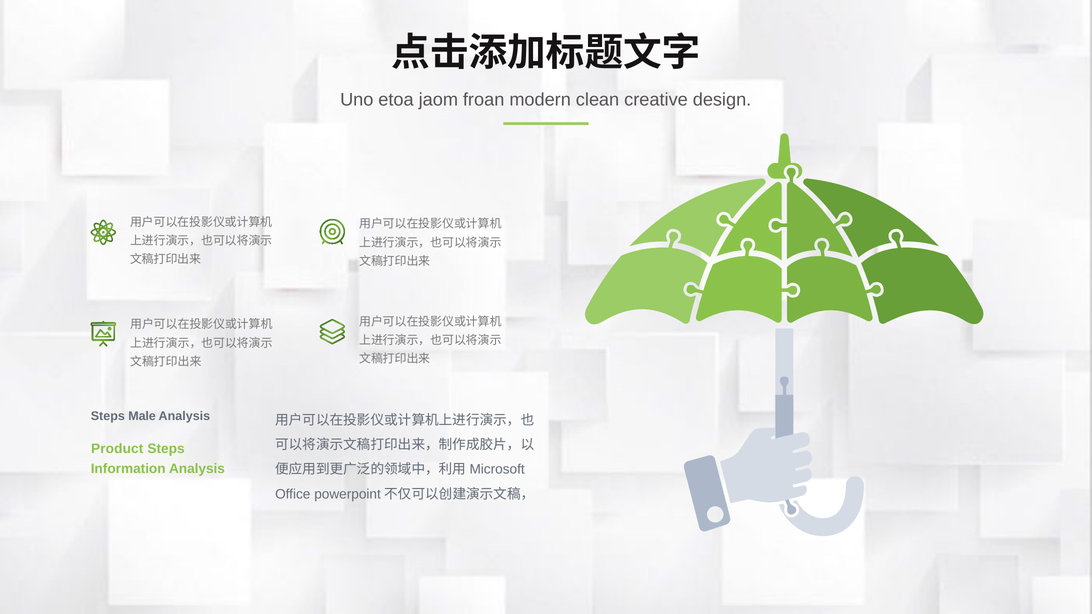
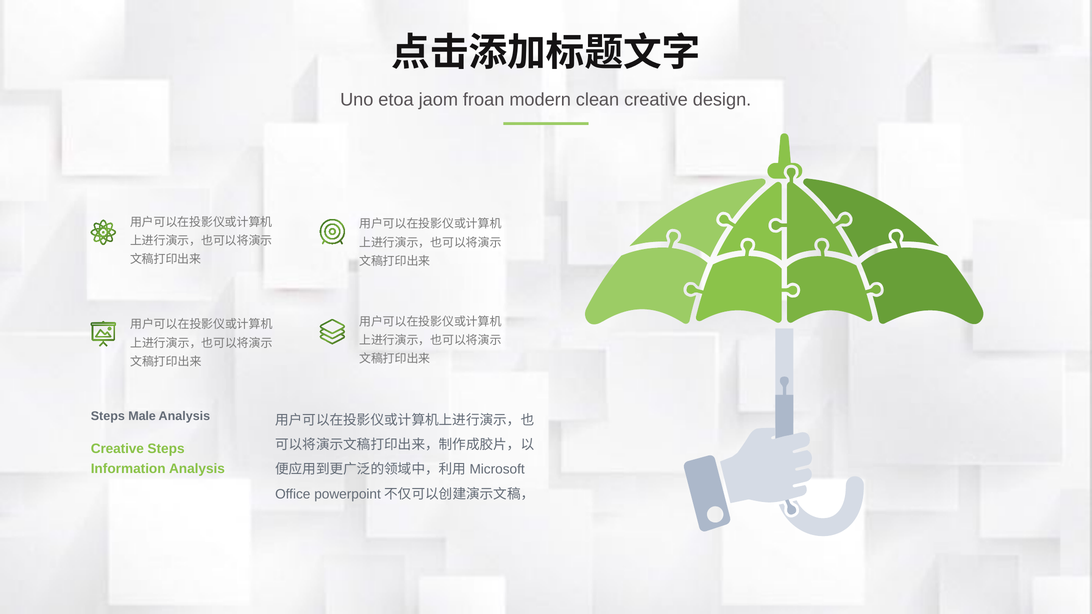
Product: Product -> Creative (117, 449)
